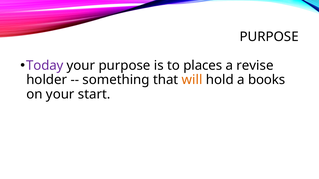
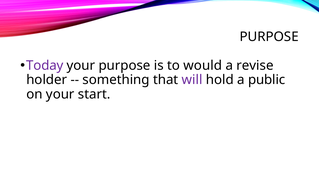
places: places -> would (203, 66)
will colour: orange -> purple (192, 80)
books: books -> public (267, 80)
